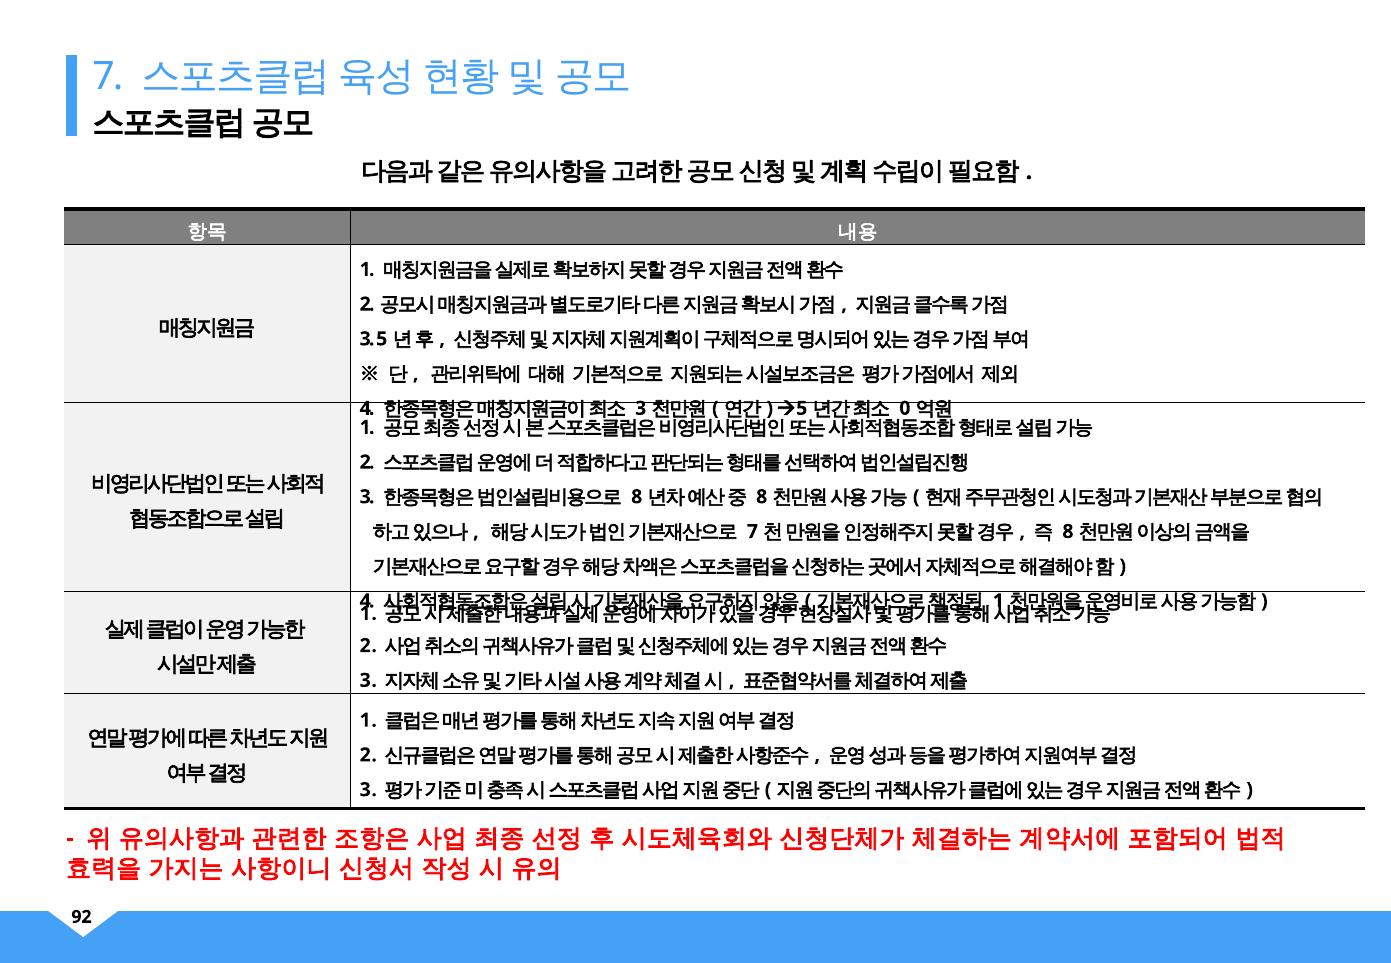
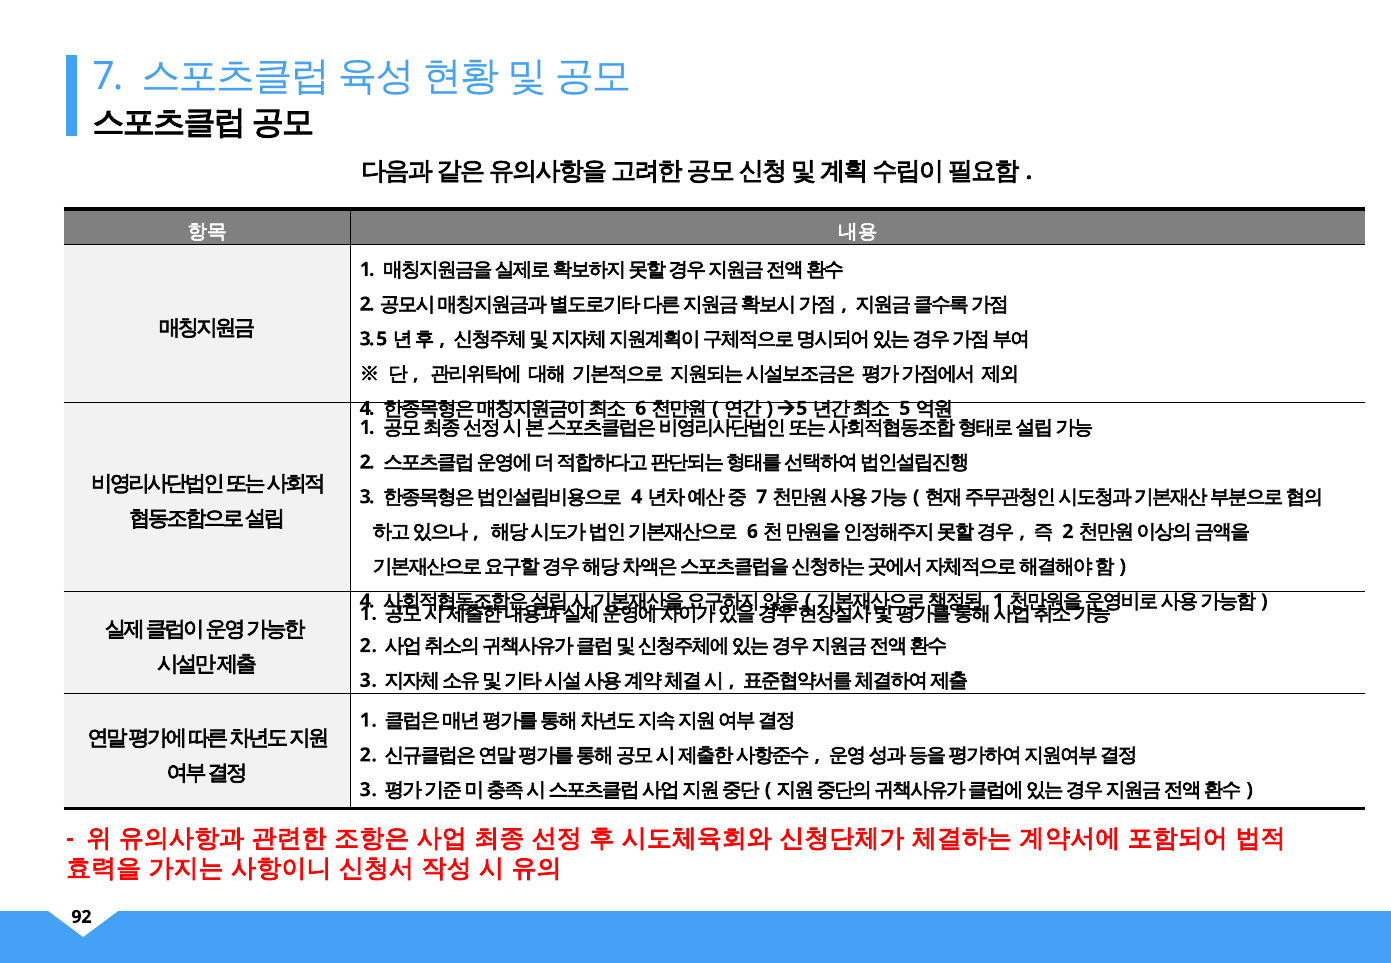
3: 3 -> 6 (641, 408)
0: 0 -> 5 (905, 408)
8: 8 -> 4 (637, 497)
8: 8 -> 7 (762, 497)
7: 7 -> 6 (752, 532)
8: 8 -> 2 (1068, 532)
